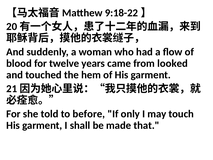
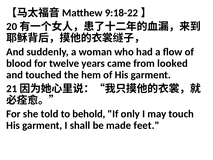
before: before -> behold (89, 114)
that: that -> feet (146, 125)
